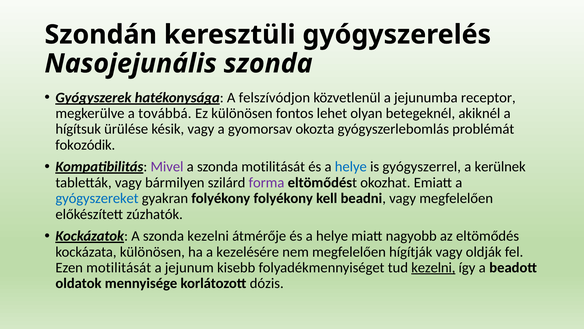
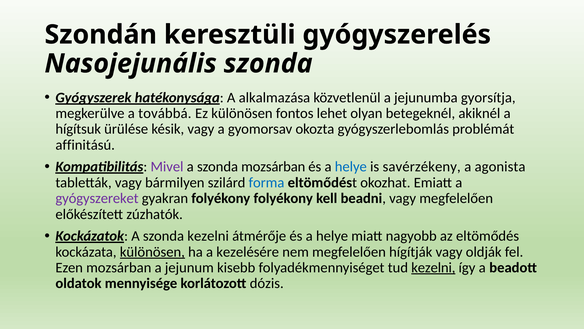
felszívódjon: felszívódjon -> alkalmazása (274, 97)
receptor: receptor -> gyorsítja (488, 97)
fokozódik: fokozódik -> affinitású (85, 145)
szonda motilitását: motilitását -> mozsárban (273, 167)
gyógyszerrel: gyógyszerrel -> savérzékeny (422, 167)
kerülnek: kerülnek -> agonista (500, 167)
forma colour: purple -> blue (266, 182)
gyógyszereket colour: blue -> purple (97, 198)
különösen underline: none -> present (152, 251)
Ezen motilitását: motilitását -> mozsárban (119, 267)
